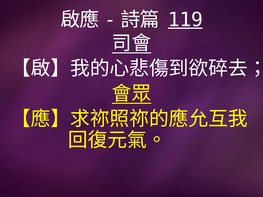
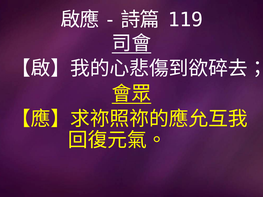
119 underline: present -> none (185, 20)
